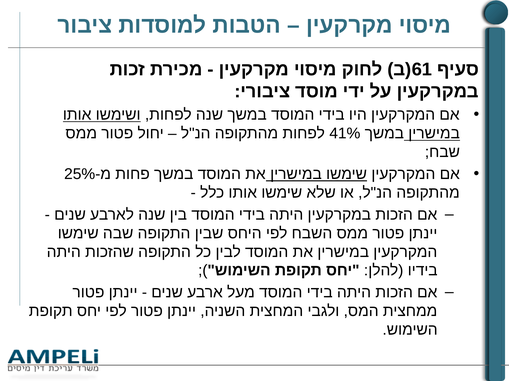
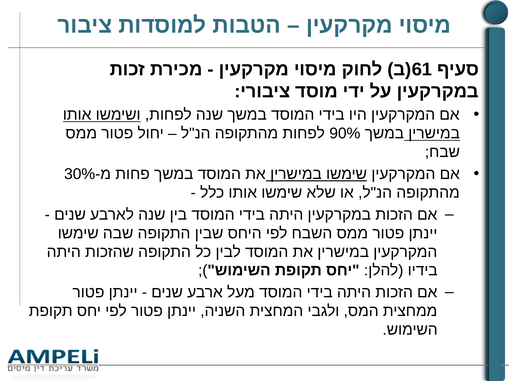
41%: 41% -> 90% (345, 134)
25%: 25% -> 30% (80, 174)
